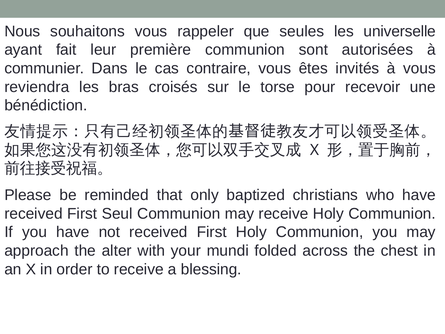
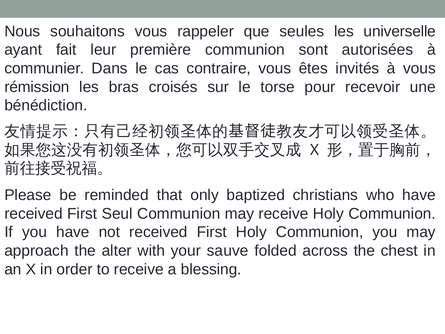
reviendra: reviendra -> rémission (37, 87)
mundi: mundi -> sauve (228, 251)
